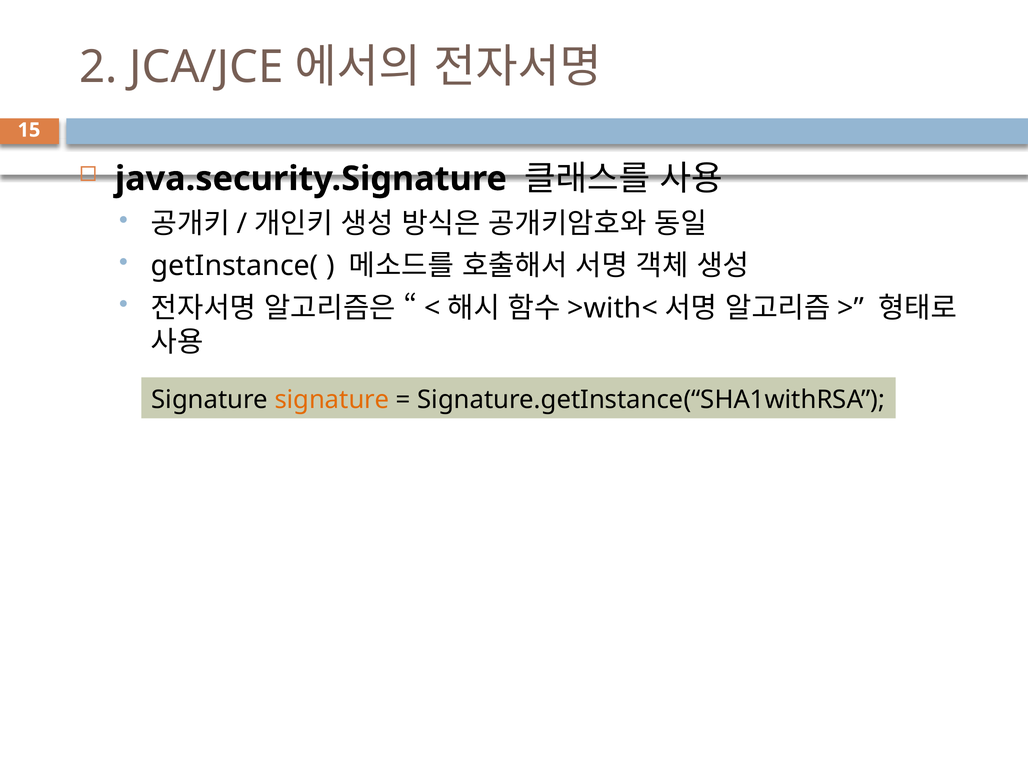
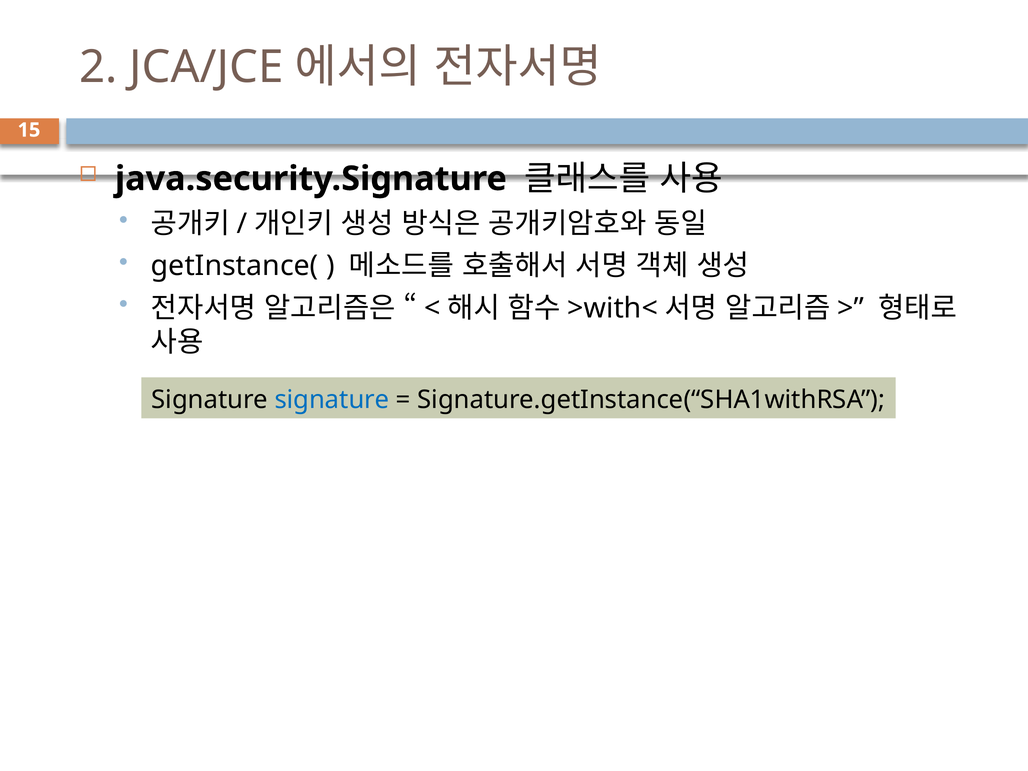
signature colour: orange -> blue (332, 400)
